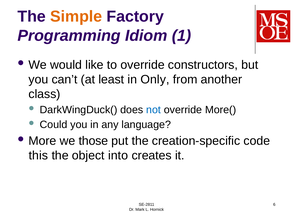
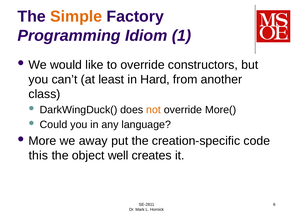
Only: Only -> Hard (155, 79)
not colour: blue -> orange (154, 110)
those: those -> away (93, 141)
into: into -> well (118, 155)
